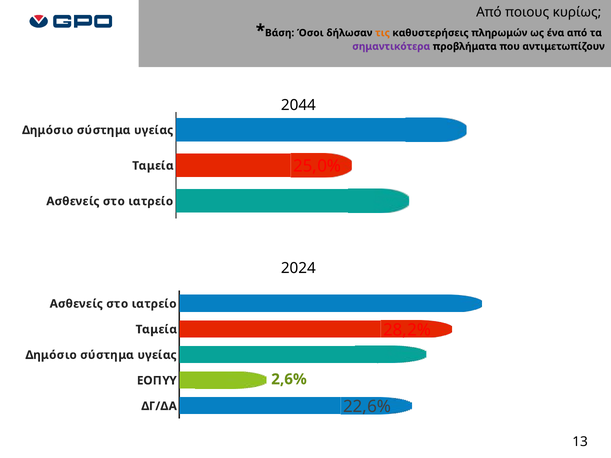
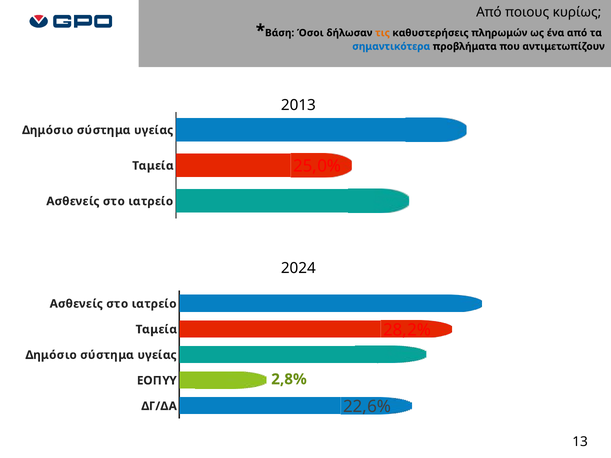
σημαντικότερα colour: purple -> blue (391, 46)
2044: 2044 -> 2013 (298, 105)
2,6%: 2,6% -> 2,8% (289, 379)
